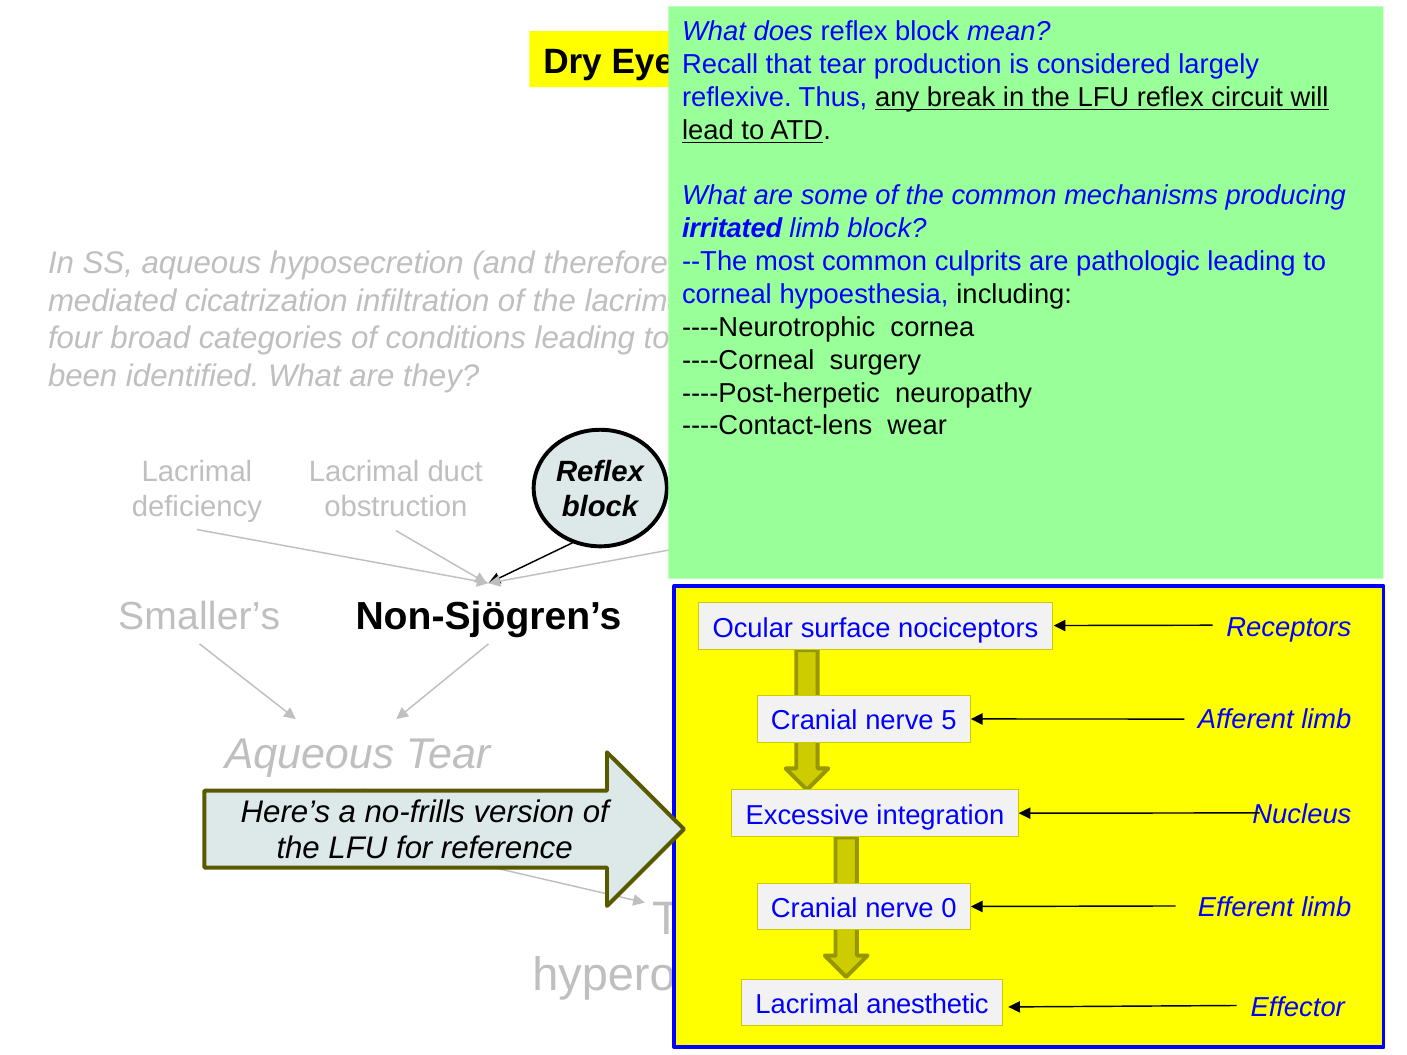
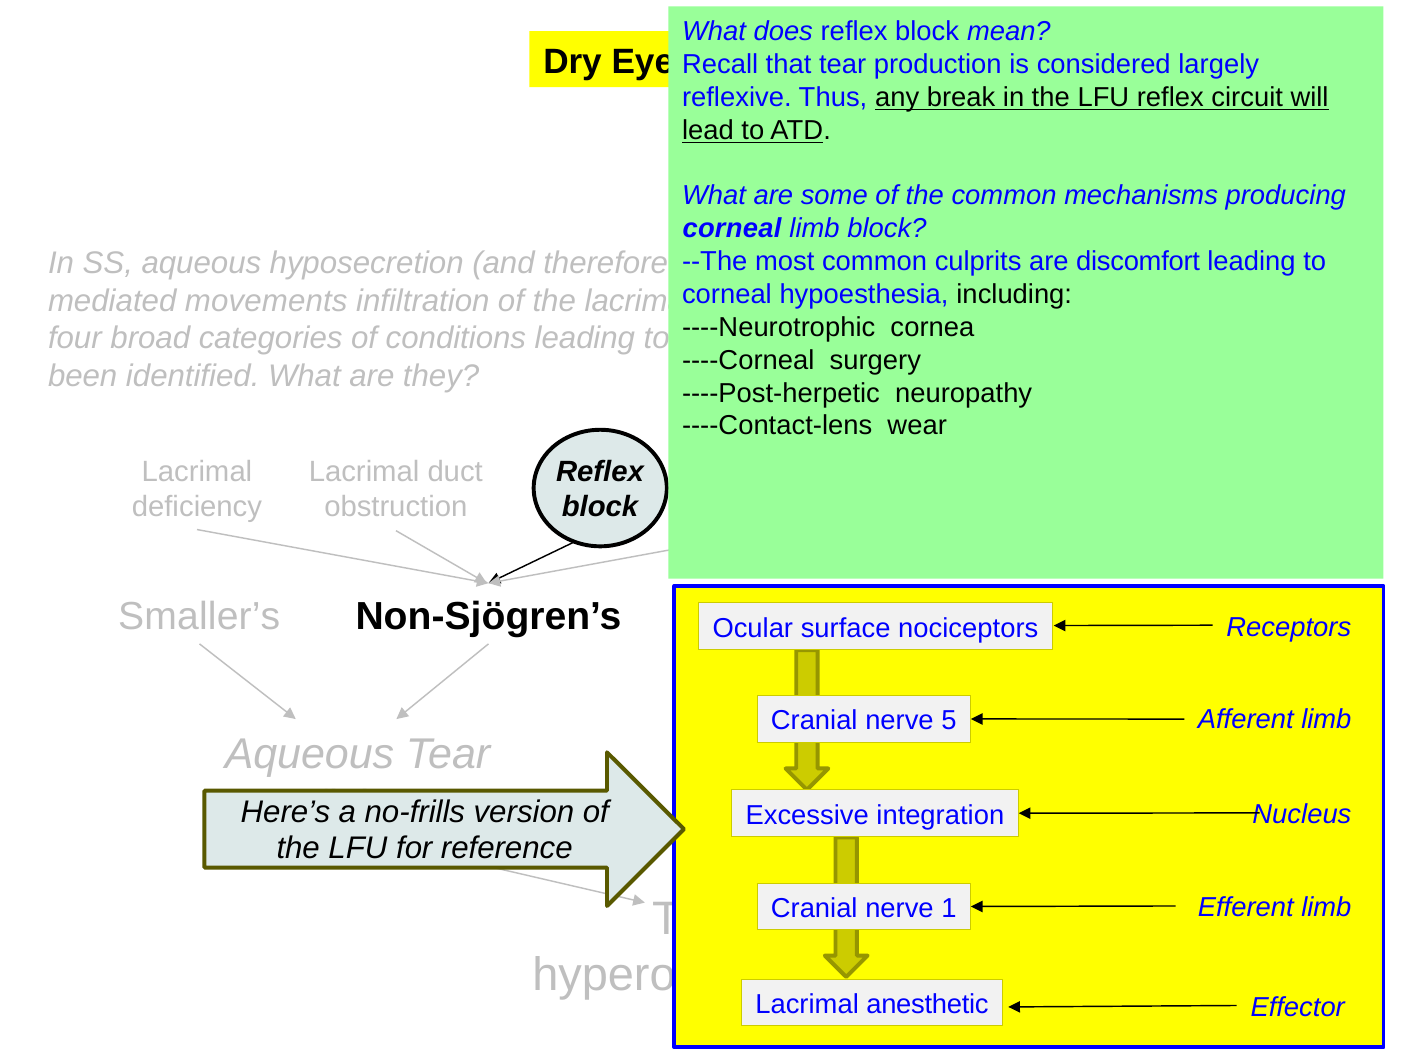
irritated: irritated -> corneal (732, 229)
pathologic: pathologic -> discomfort (1138, 262)
cicatrization: cicatrization -> movements (266, 301)
0: 0 -> 1 (949, 909)
